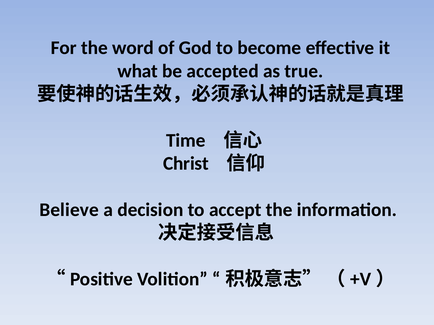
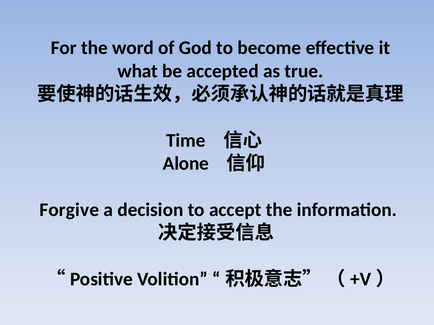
Christ: Christ -> Alone (186, 164)
Believe: Believe -> Forgive (69, 210)
